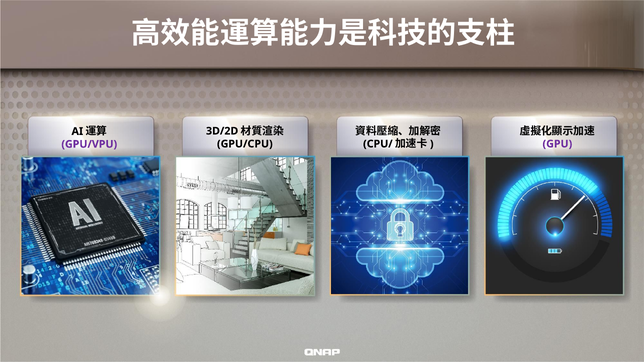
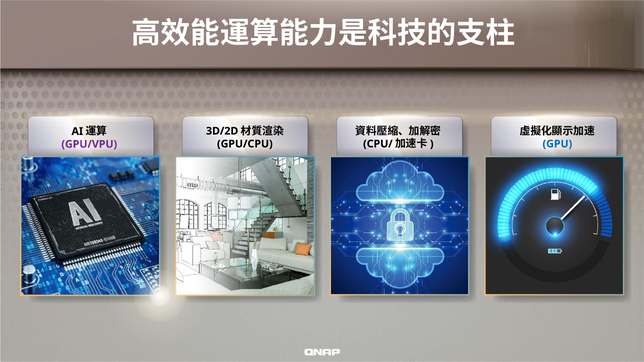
GPU colour: purple -> blue (557, 144)
